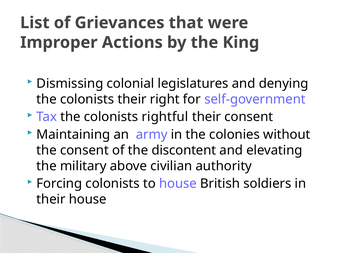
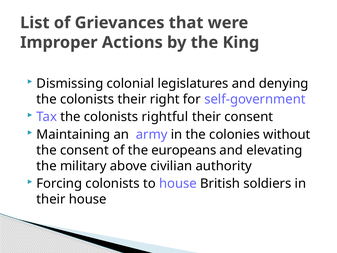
discontent: discontent -> europeans (184, 150)
